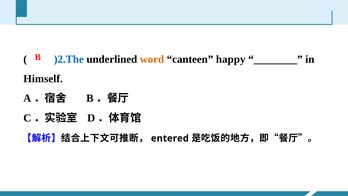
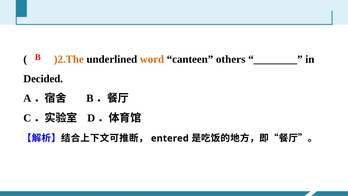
)2.The colour: blue -> orange (69, 59)
happy: happy -> others (231, 59)
Himself: Himself -> Decided (43, 79)
